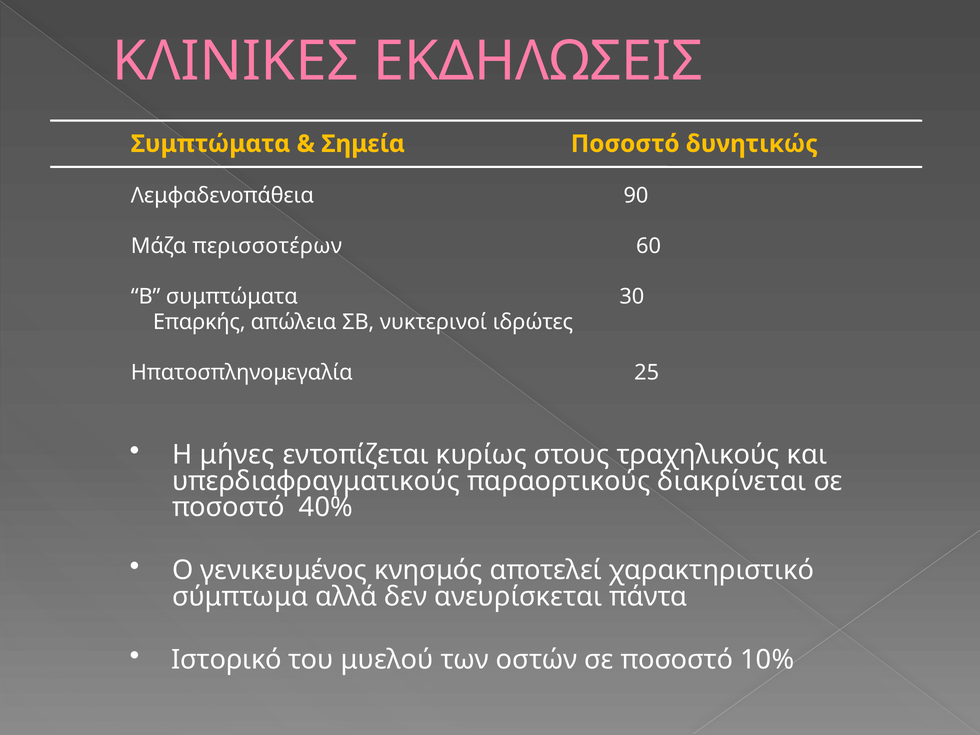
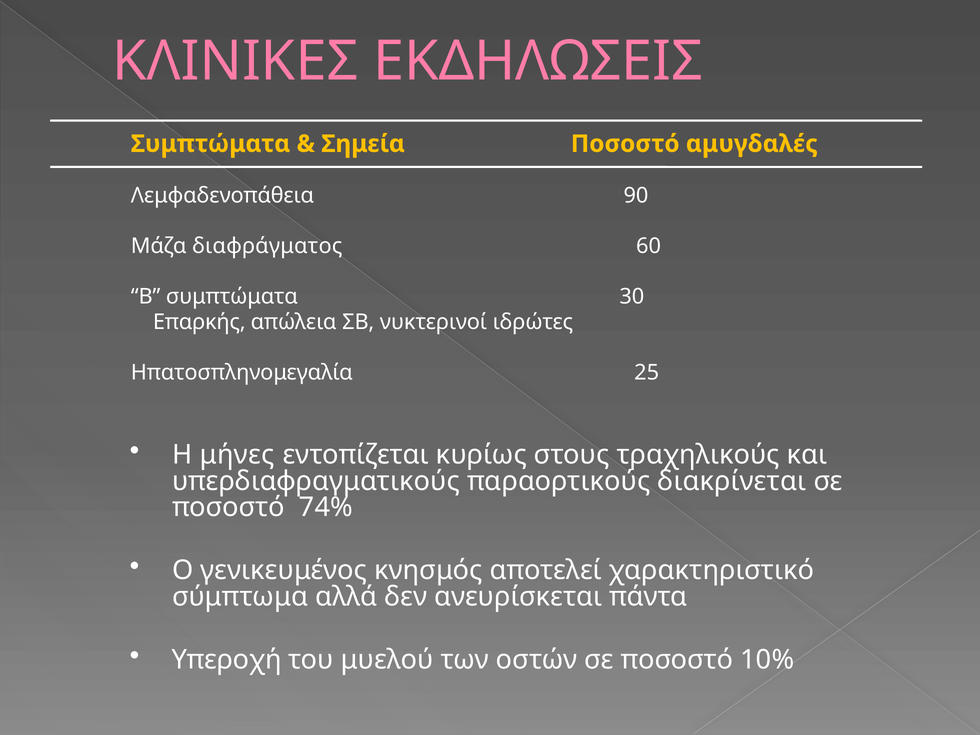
δυνητικώς: δυνητικώς -> αμυγδαλές (752, 144)
περισσοτέρων: περισσοτέρων -> διαφράγματος (267, 246)
40%: 40% -> 74% (326, 507)
Ιστορικό: Ιστορικό -> Υπεροχή (227, 660)
